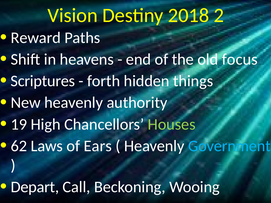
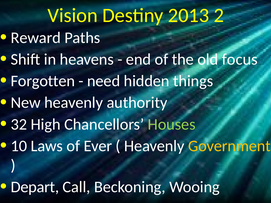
2018: 2018 -> 2013 (189, 15)
Scriptures: Scriptures -> Forgotten (43, 81)
forth: forth -> need (104, 81)
19: 19 -> 32 (19, 124)
62: 62 -> 10 (19, 146)
Ears: Ears -> Ever (98, 146)
Government colour: light blue -> yellow (229, 146)
